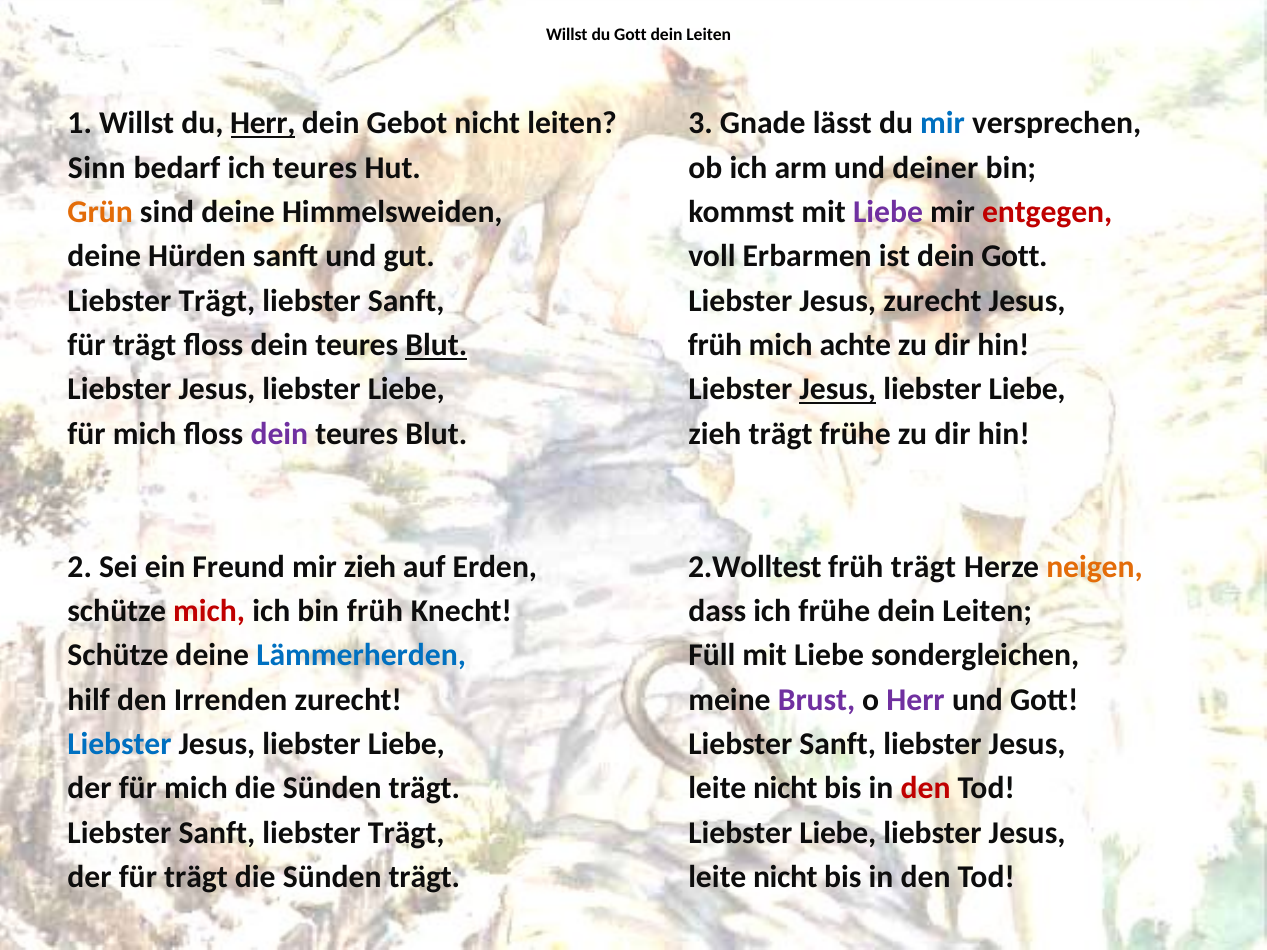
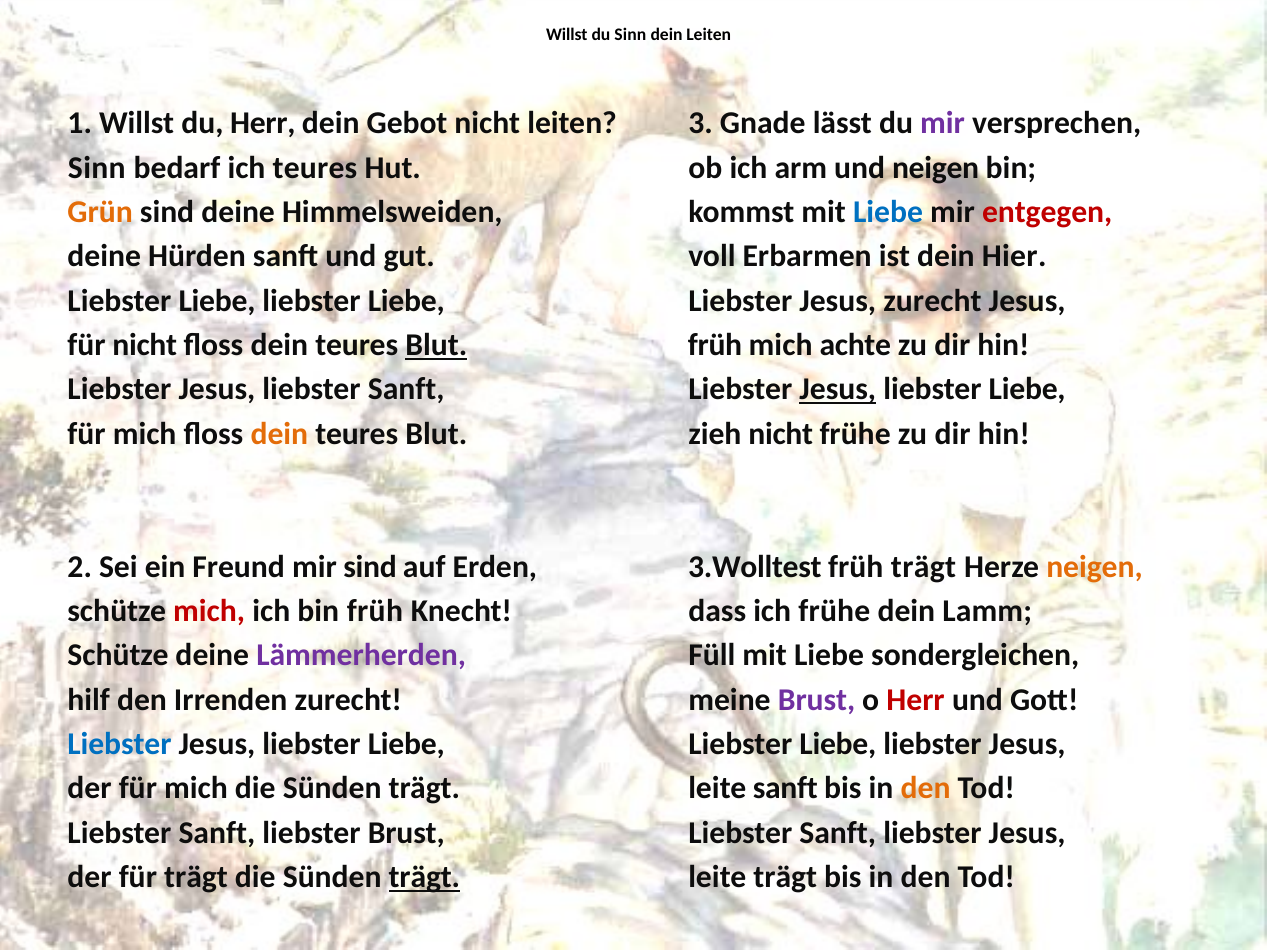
du Gott: Gott -> Sinn (630, 34)
Herr underline: present -> none (263, 124)
mir colour: blue -> purple (943, 124)
und deiner: deiner -> neigen (936, 168)
Liebe colour: purple -> blue (888, 212)
dein Gott: Gott -> Hier (1014, 257)
Trägt: Trägt -> Liebe (217, 301)
Sanft: Sanft -> Liebe (406, 301)
trägt: trägt -> nicht (145, 345)
Liebe: Liebe -> Sanft (406, 390)
dein colour: purple -> orange (279, 434)
zieh trägt: trägt -> nicht (781, 434)
mir zieh: zieh -> sind (370, 567)
2.Wolltest: 2.Wolltest -> 3.Wolltest (755, 567)
Leiten: Leiten -> Lamm (987, 611)
Lämmerherden colour: blue -> purple (361, 656)
Herr colour: purple -> red (916, 700)
Sanft: Sanft -> Liebe (838, 744)
nicht: nicht -> sanft (785, 789)
den colour: red -> orange (926, 789)
Trägt: Trägt -> Brust (406, 833)
Liebe: Liebe -> Sanft (838, 833)
trägt underline: none -> present (424, 877)
nicht: nicht -> trägt (785, 877)
